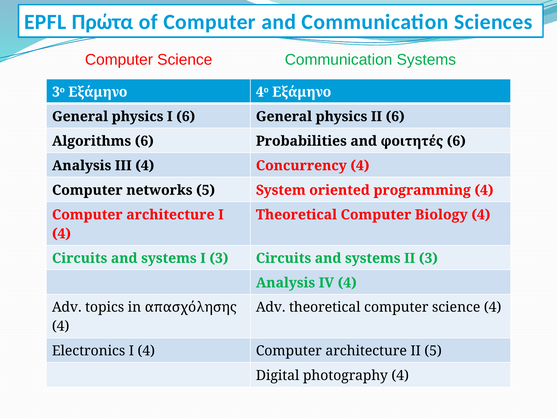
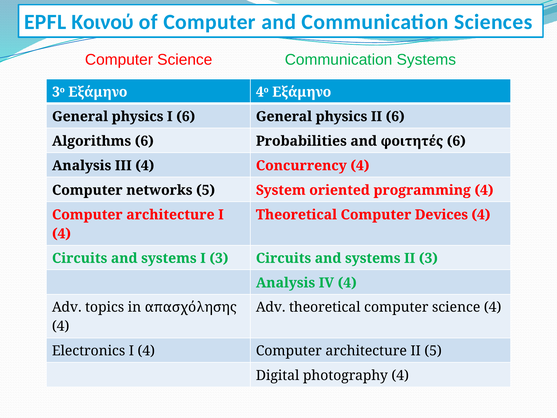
Πρώτα: Πρώτα -> Κοινού (103, 22)
Biology: Biology -> Devices (441, 215)
